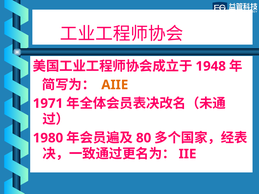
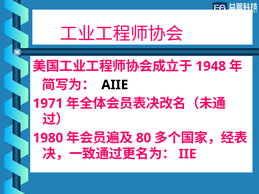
AIIE colour: orange -> black (115, 85)
